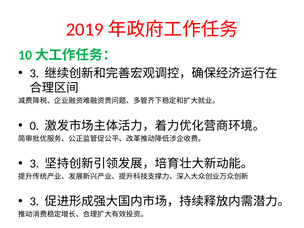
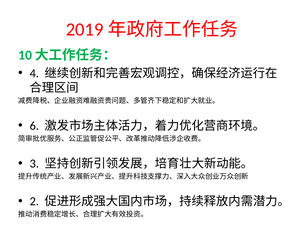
3: 3 -> 4 (34, 73)
0: 0 -> 6 (34, 126)
3: 3 -> 2 (34, 201)
